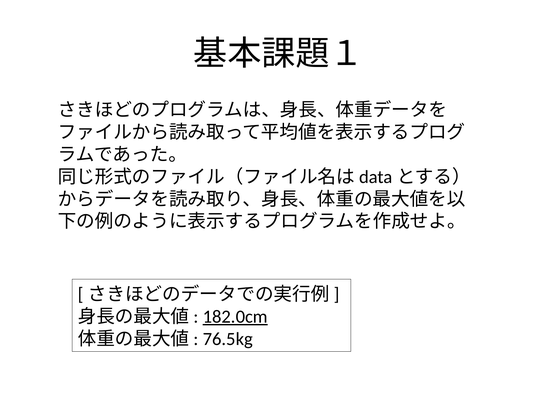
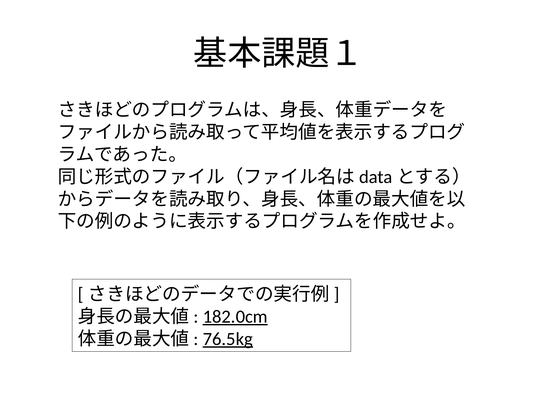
76.5kg underline: none -> present (228, 339)
